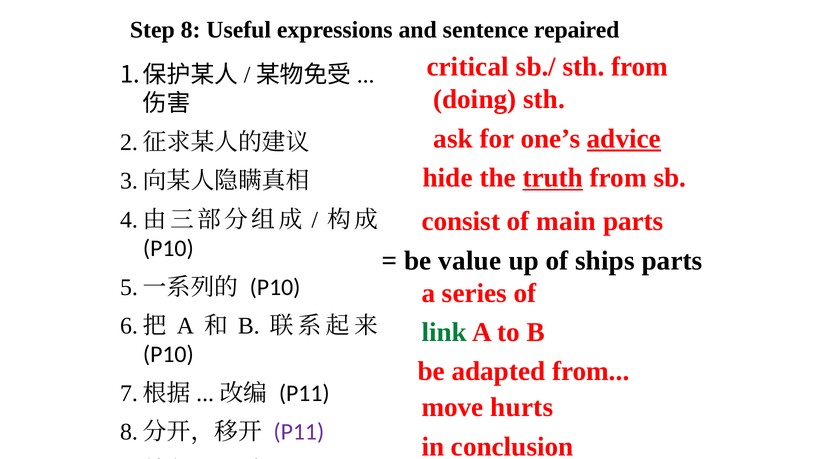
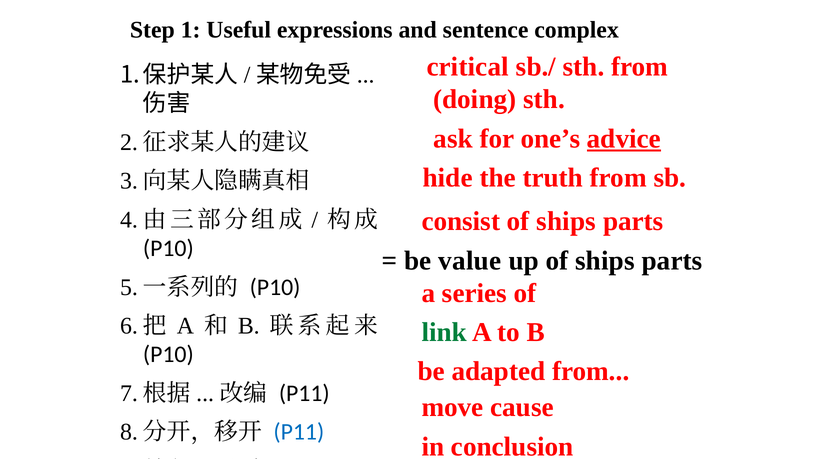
8: 8 -> 1 (191, 30)
repaired: repaired -> complex (577, 30)
truth underline: present -> none (553, 178)
consist of main: main -> ships (566, 221)
hurts: hurts -> cause (522, 407)
P11 colour: purple -> blue (299, 432)
